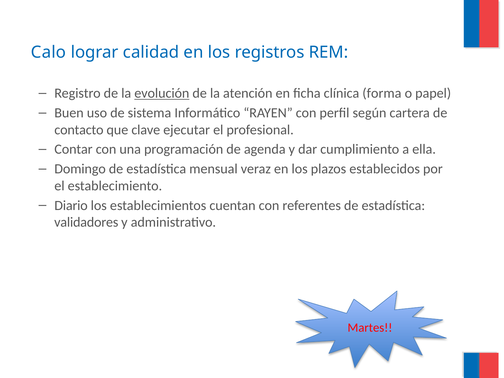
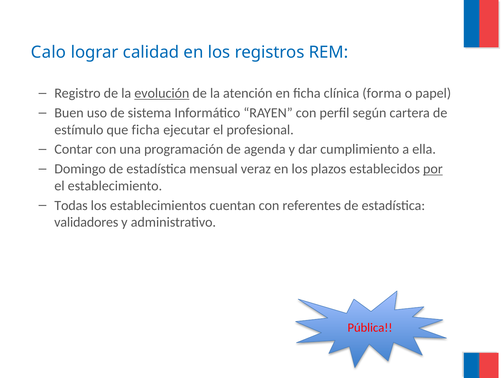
contacto: contacto -> estímulo (79, 130)
que clave: clave -> ficha (146, 130)
por underline: none -> present (433, 169)
Diario: Diario -> Todas (71, 205)
Martes: Martes -> Pública (370, 328)
